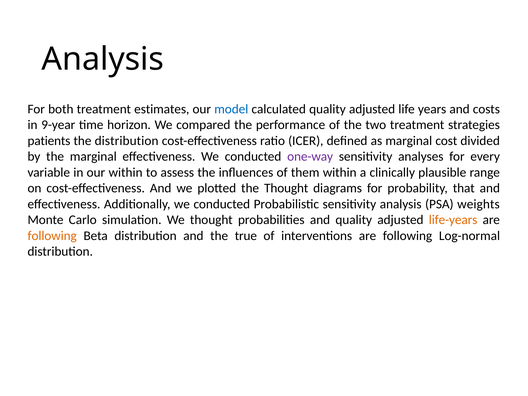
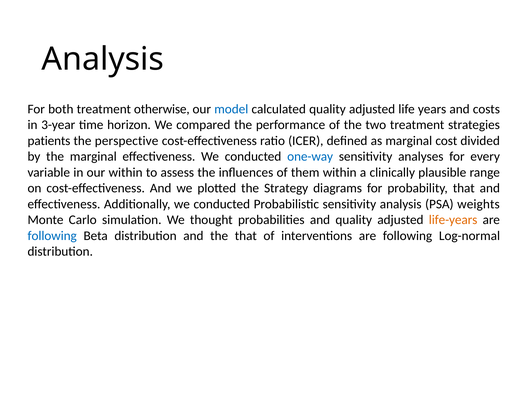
estimates: estimates -> otherwise (162, 109)
9-year: 9-year -> 3-year (58, 125)
the distribution: distribution -> perspective (127, 141)
one-way colour: purple -> blue (310, 157)
the Thought: Thought -> Strategy (286, 188)
following colour: orange -> blue (52, 236)
the true: true -> that (246, 236)
